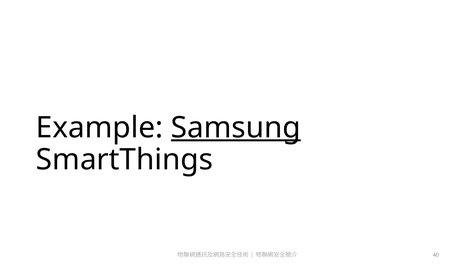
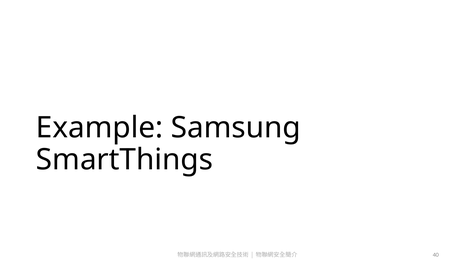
Samsung underline: present -> none (236, 128)
